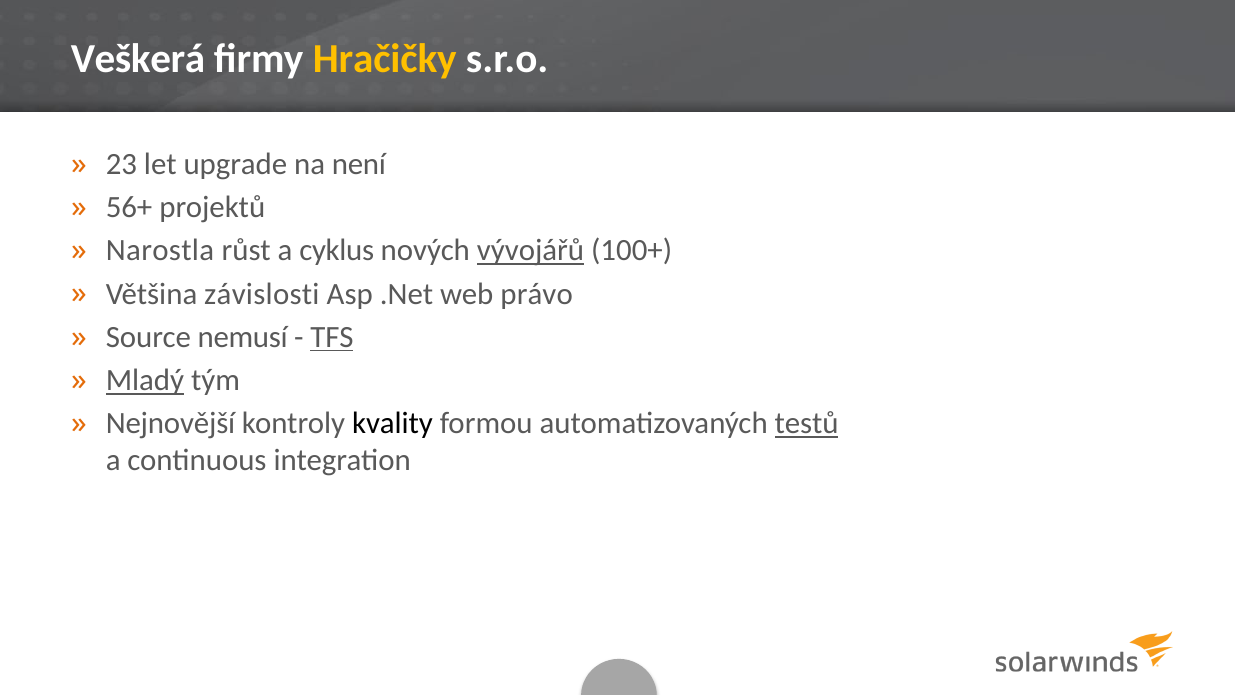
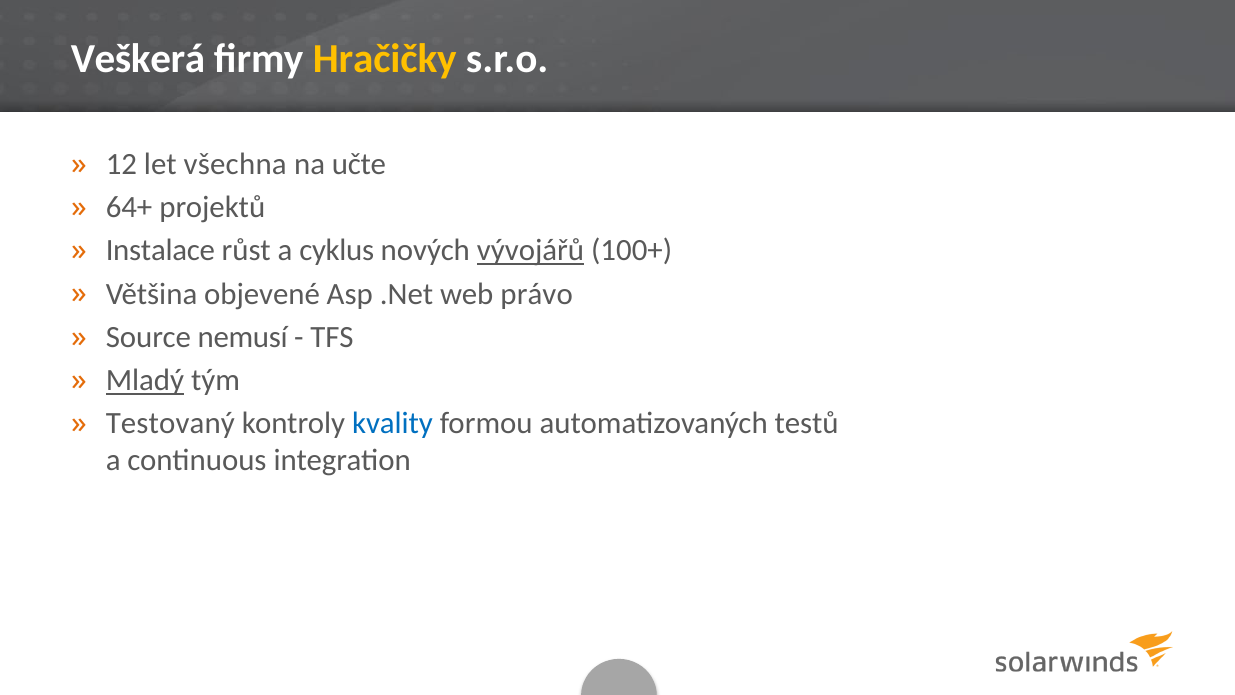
23: 23 -> 12 (121, 164)
upgrade: upgrade -> všechna (235, 164)
není: není -> učte (359, 164)
56+: 56+ -> 64+ (129, 207)
Narostla: Narostla -> Instalace (160, 251)
závislosti: závislosti -> objevené (262, 294)
TFS underline: present -> none (332, 337)
Nejnovější: Nejnovější -> Testovaný (170, 424)
kvality colour: black -> blue (392, 424)
testů underline: present -> none (807, 424)
